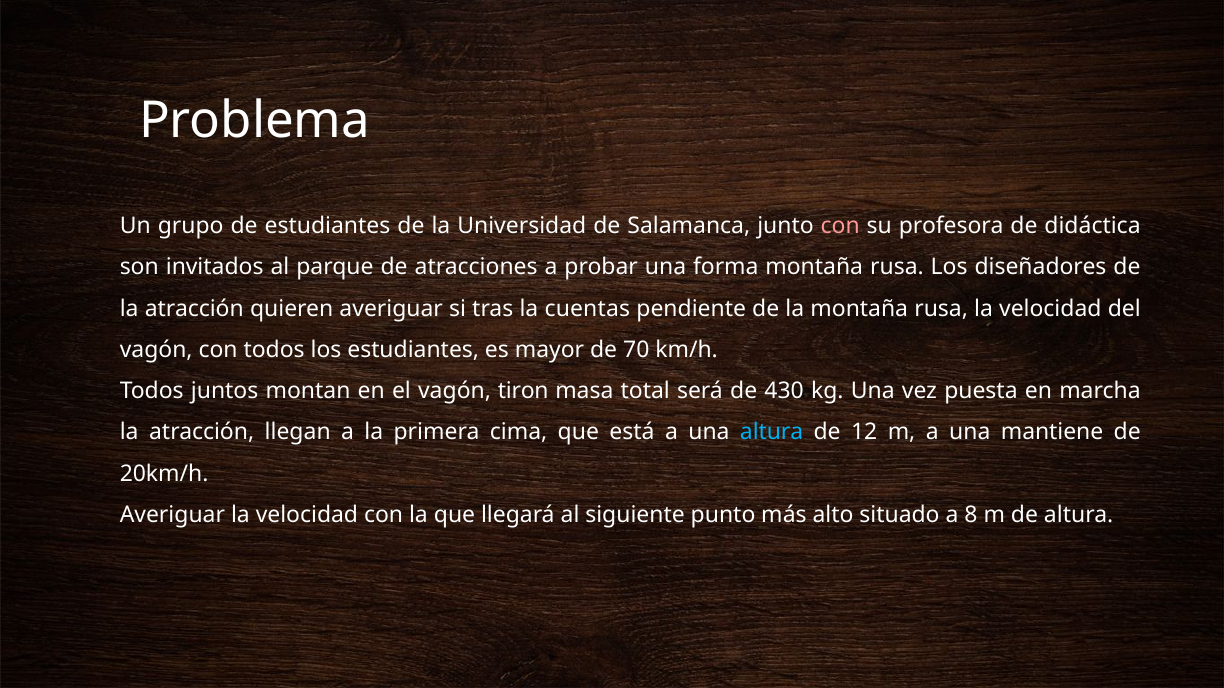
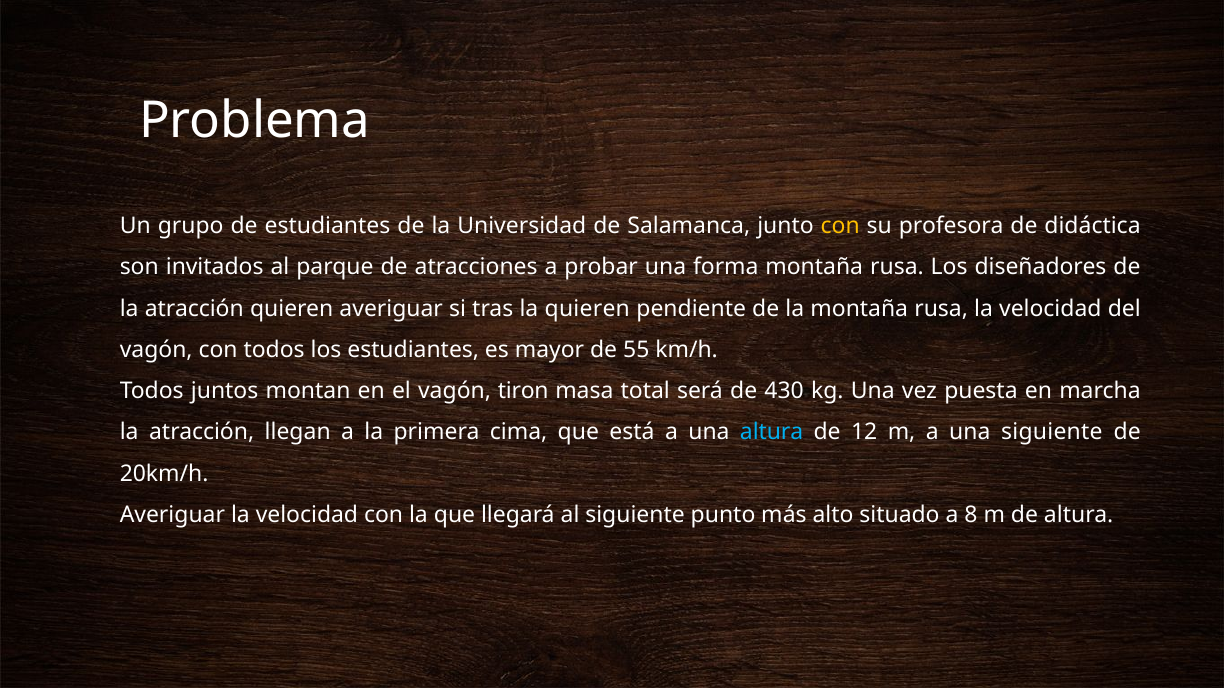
con colour: pink -> yellow (840, 226)
la cuentas: cuentas -> quieren (587, 309)
70: 70 -> 55 (636, 350)
una mantiene: mantiene -> siguiente (1052, 433)
